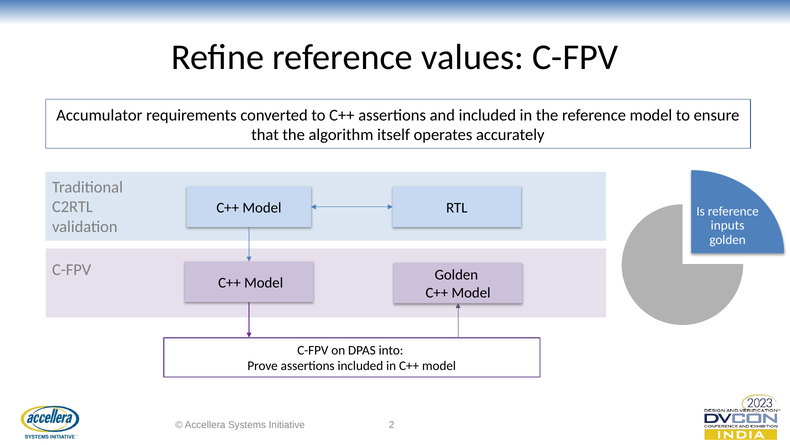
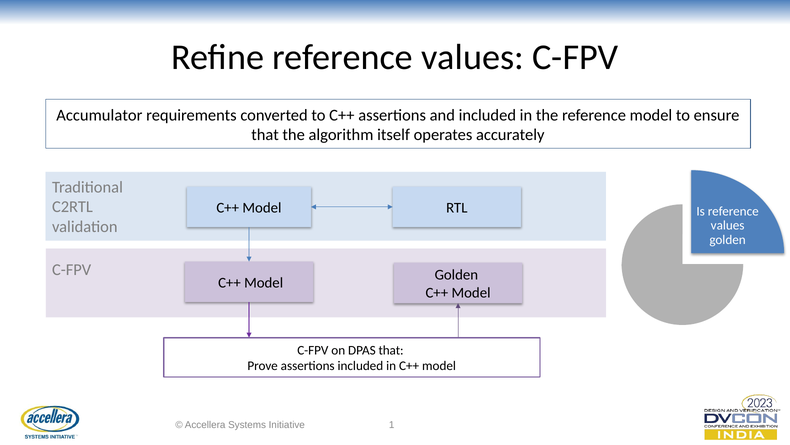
inputs: inputs -> values (728, 225)
DPAS into: into -> that (391, 350)
2: 2 -> 1 (392, 424)
